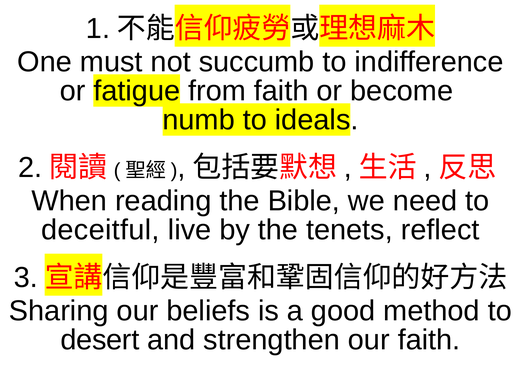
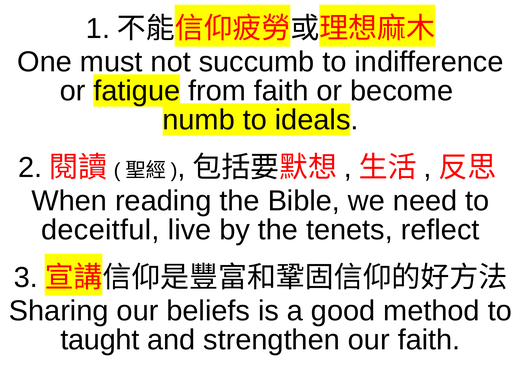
desert: desert -> taught (100, 340)
